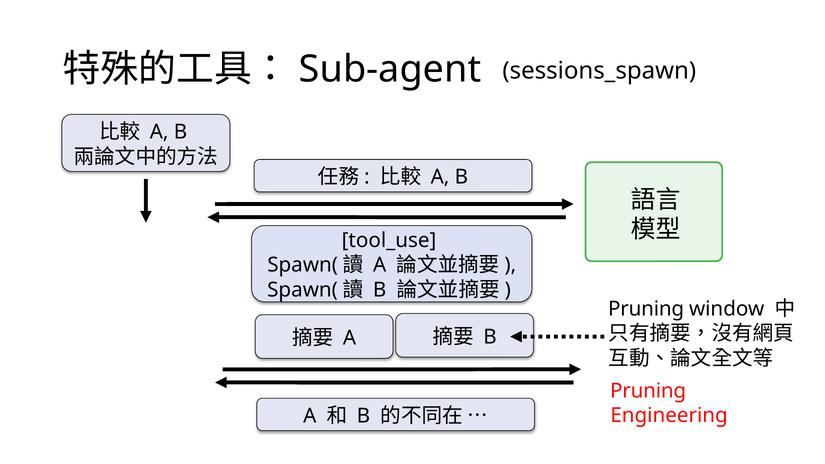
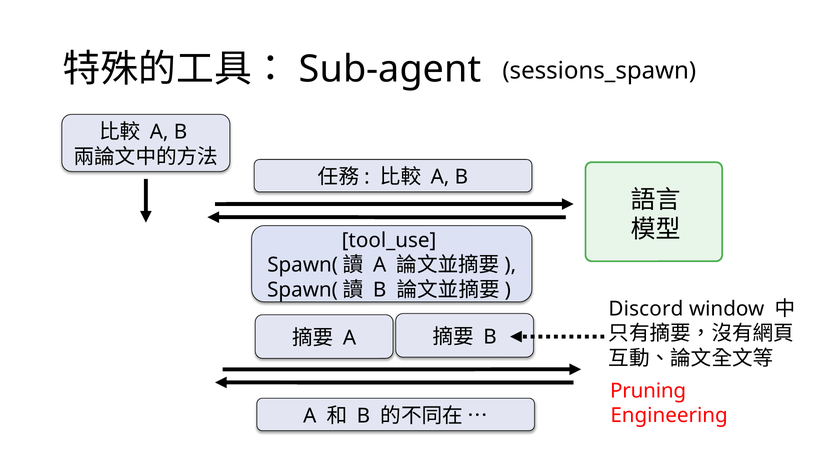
Pruning: Pruning -> Discord (646, 309)
